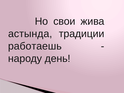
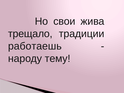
астында: астында -> трещало (30, 34)
день: день -> тему (58, 59)
